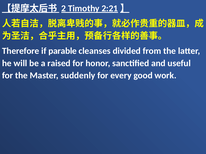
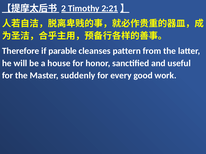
divided: divided -> pattern (127, 51)
raised: raised -> house (59, 63)
